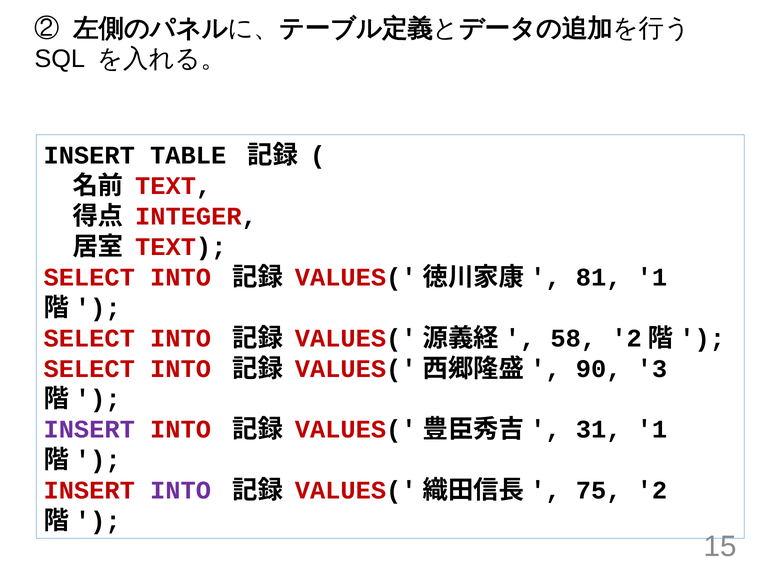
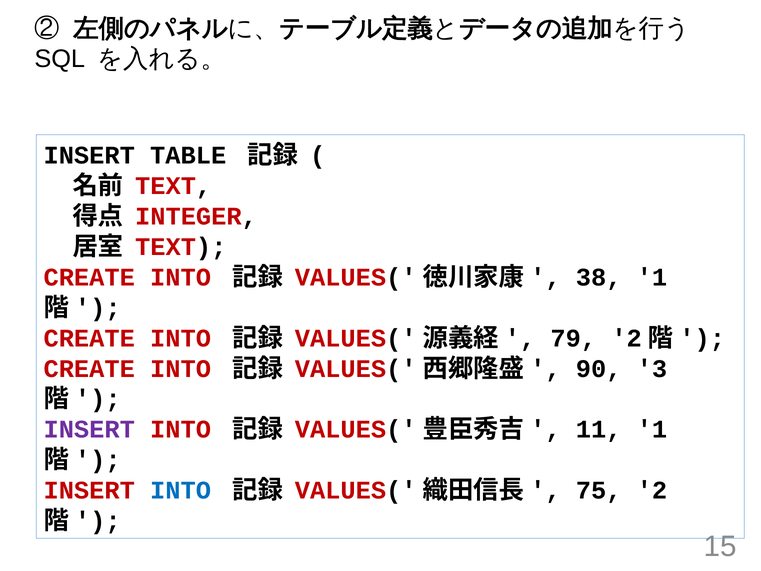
SELECT: SELECT -> CREATE (89, 277)
81: 81 -> 38 (599, 277)
SELECT: SELECT -> CREATE (89, 338)
58: 58 -> 79 (573, 338)
SELECT: SELECT -> CREATE (89, 369)
31: 31 -> 11 (599, 429)
INTO colour: purple -> blue (181, 490)
